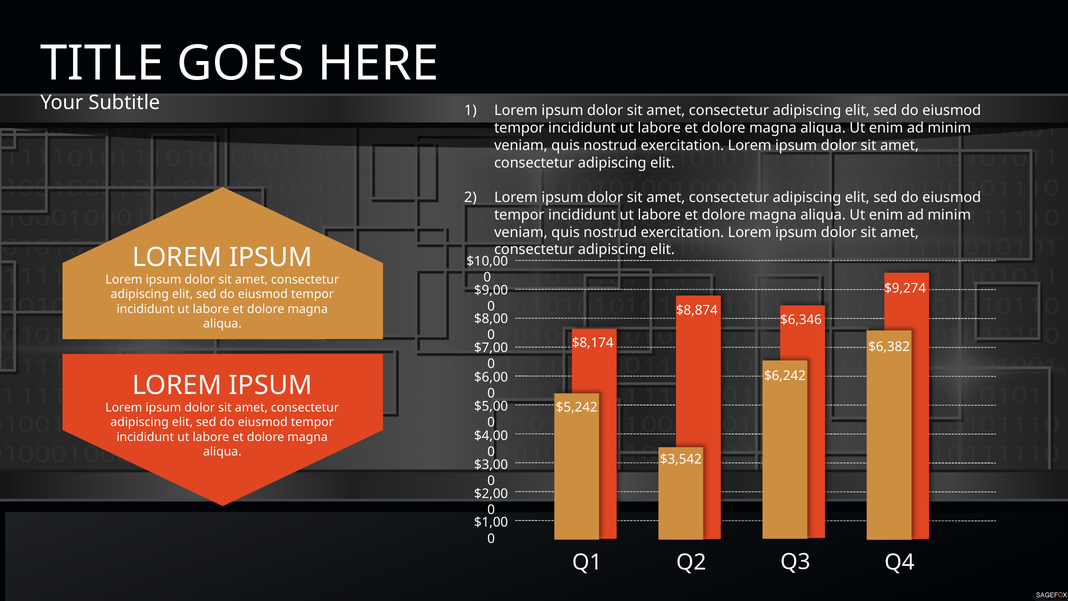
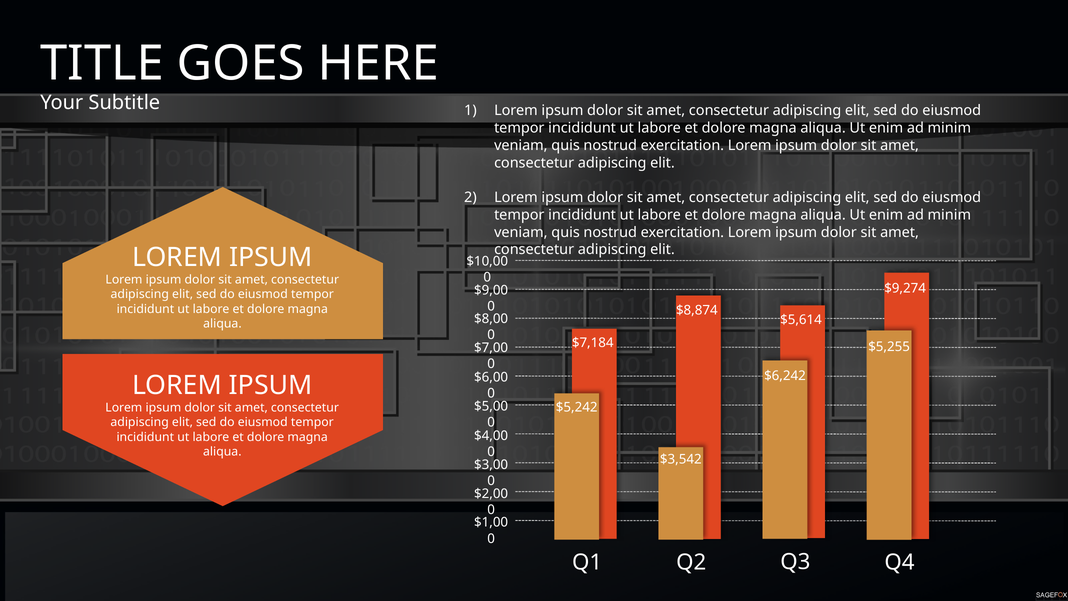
$6,346: $6,346 -> $5,614 (801, 320)
$8,174: $8,174 -> $7,184 (593, 343)
$6,382: $6,382 -> $5,255 (889, 347)
